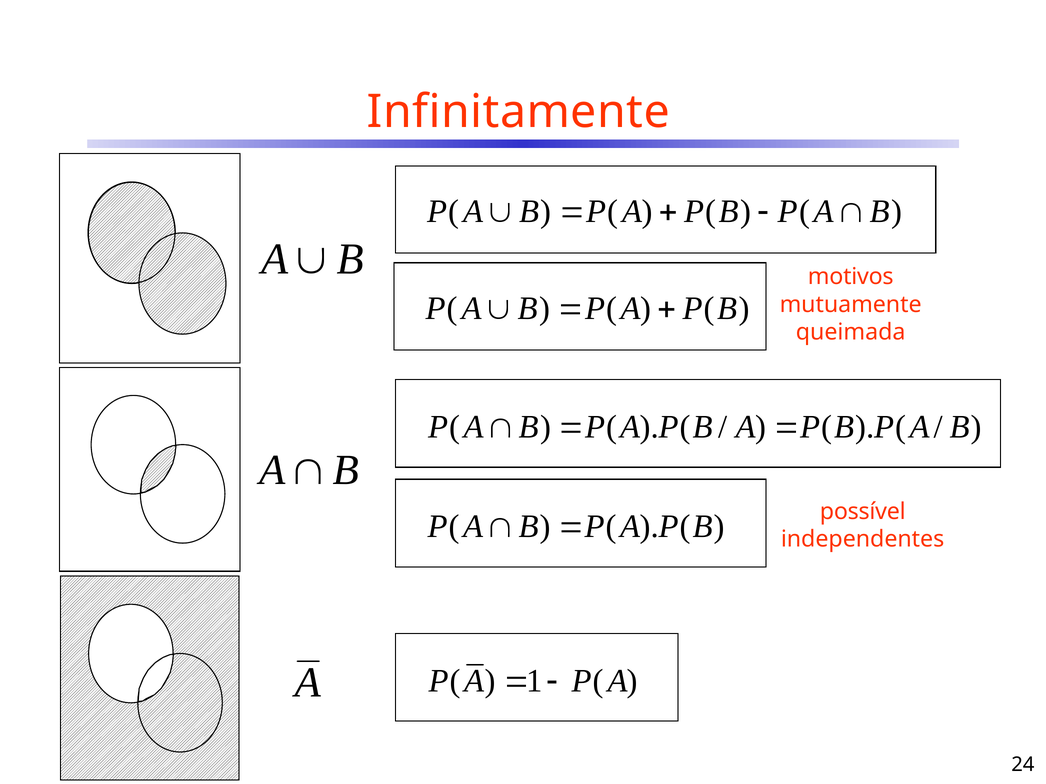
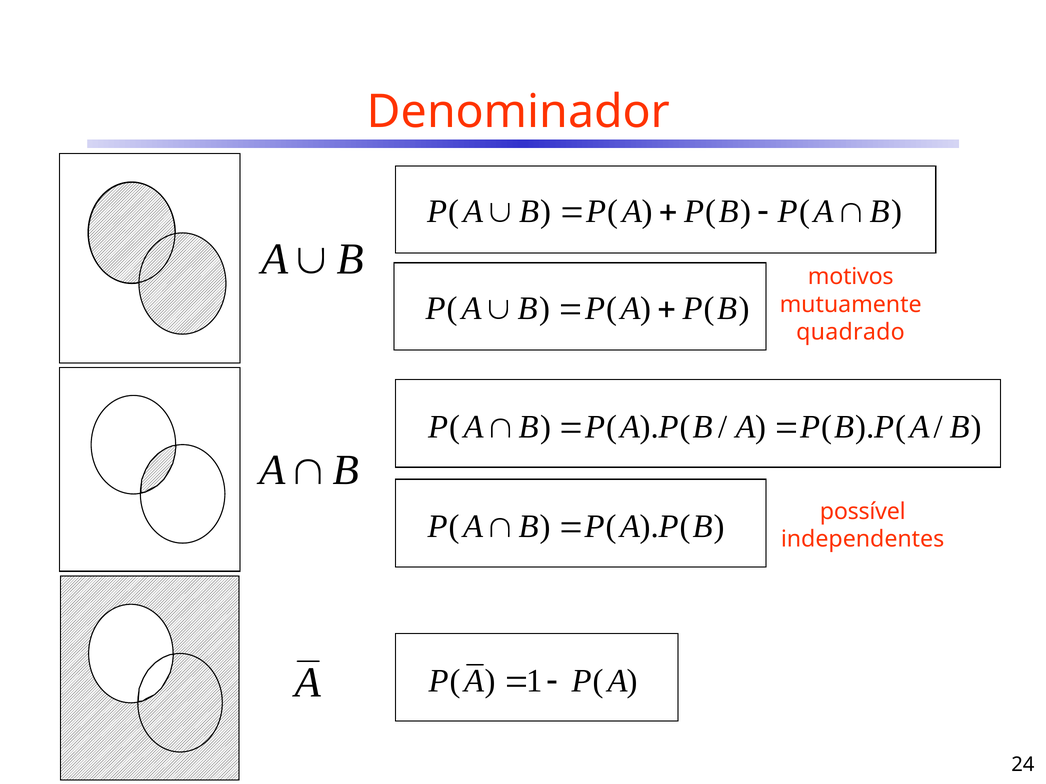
Infinitamente: Infinitamente -> Denominador (519, 112)
queimada: queimada -> quadrado (850, 333)
